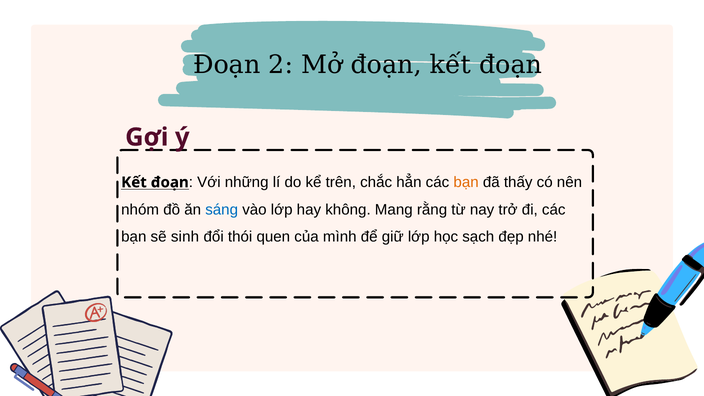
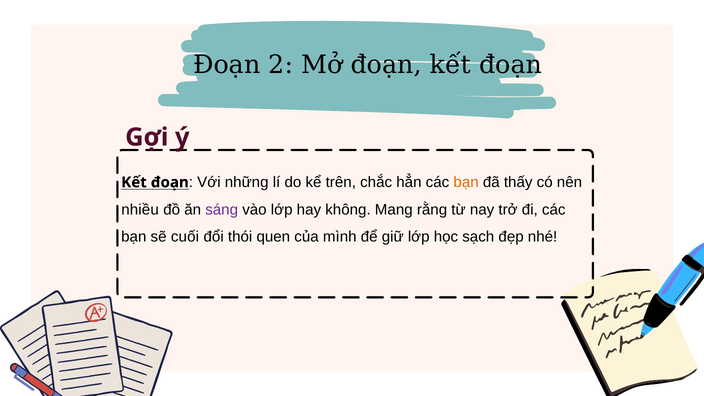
nhóm: nhóm -> nhiều (140, 210)
sáng colour: blue -> purple (222, 210)
sinh: sinh -> cuối (185, 237)
